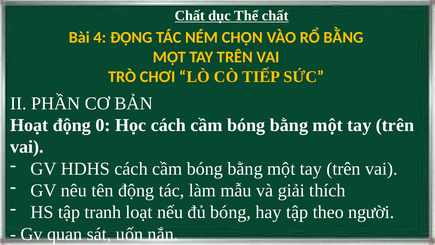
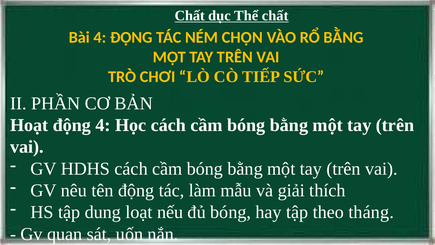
động 0: 0 -> 4 (103, 125)
tranh: tranh -> dung (103, 212)
người: người -> tháng (371, 212)
